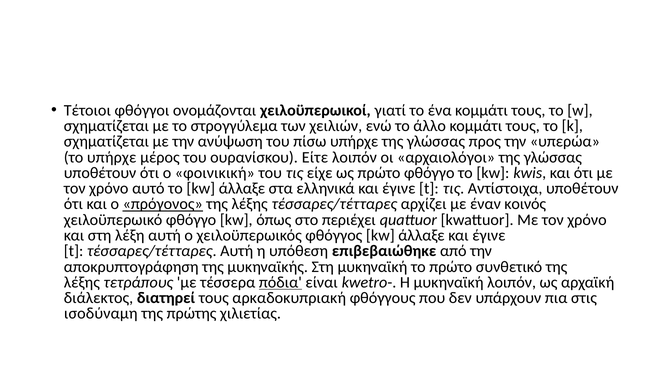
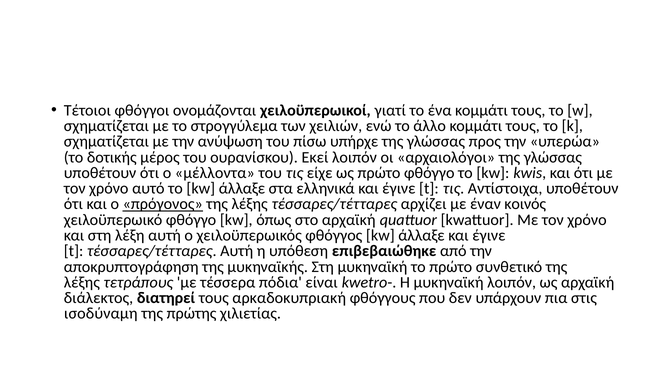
το υπήρχε: υπήρχε -> δοτικής (112, 157)
Είτε: Είτε -> Εκεί (315, 157)
φοινικική: φοινικική -> μέλλοντα (215, 173)
στο περιέχει: περιέχει -> αρχαϊκή (349, 220)
πόδια underline: present -> none (280, 282)
